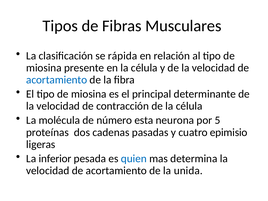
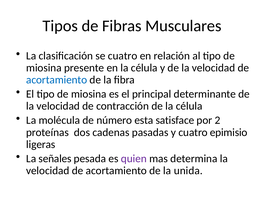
se rápida: rápida -> cuatro (123, 56)
neurona: neurona -> satisface (175, 120)
5: 5 -> 2 (218, 120)
inferior: inferior -> señales (55, 159)
quien colour: blue -> purple (134, 159)
